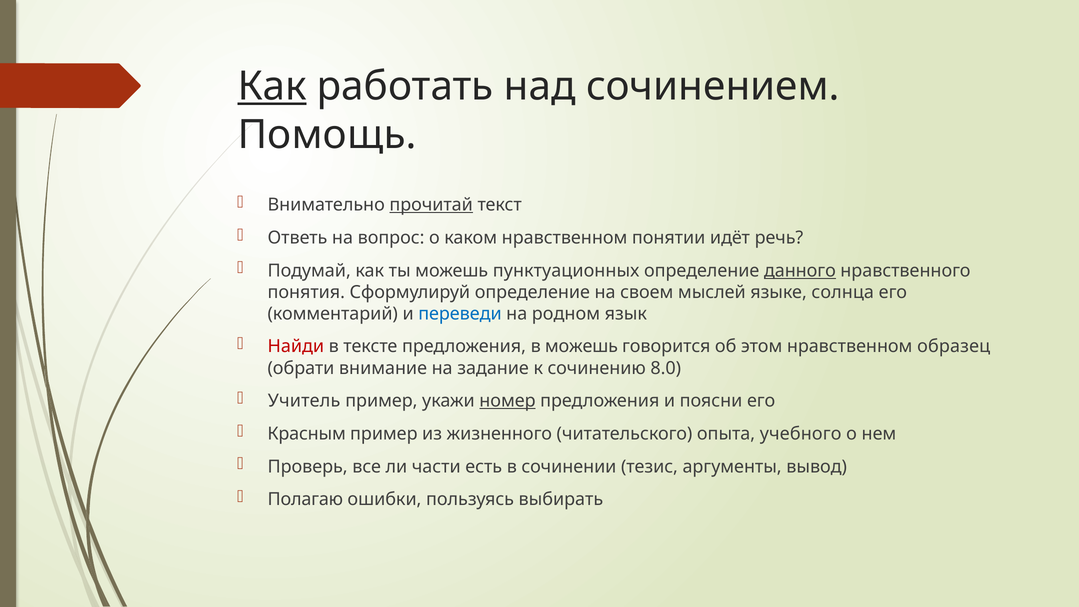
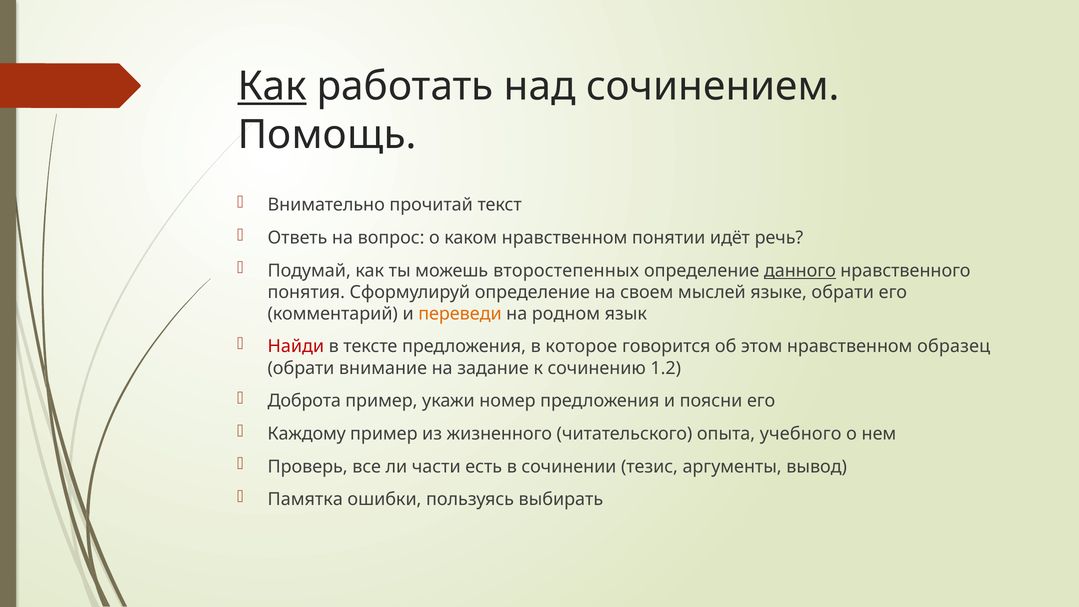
прочитай underline: present -> none (431, 205)
пунктуационных: пунктуационных -> второстепенных (566, 271)
языке солнца: солнца -> обрати (843, 292)
переведи colour: blue -> orange (460, 314)
в можешь: можешь -> которое (581, 347)
8.0: 8.0 -> 1.2 (666, 368)
Учитель: Учитель -> Доброта (304, 401)
номер underline: present -> none (507, 401)
Красным: Красным -> Каждому (307, 434)
Полагаю: Полагаю -> Памятка (305, 499)
